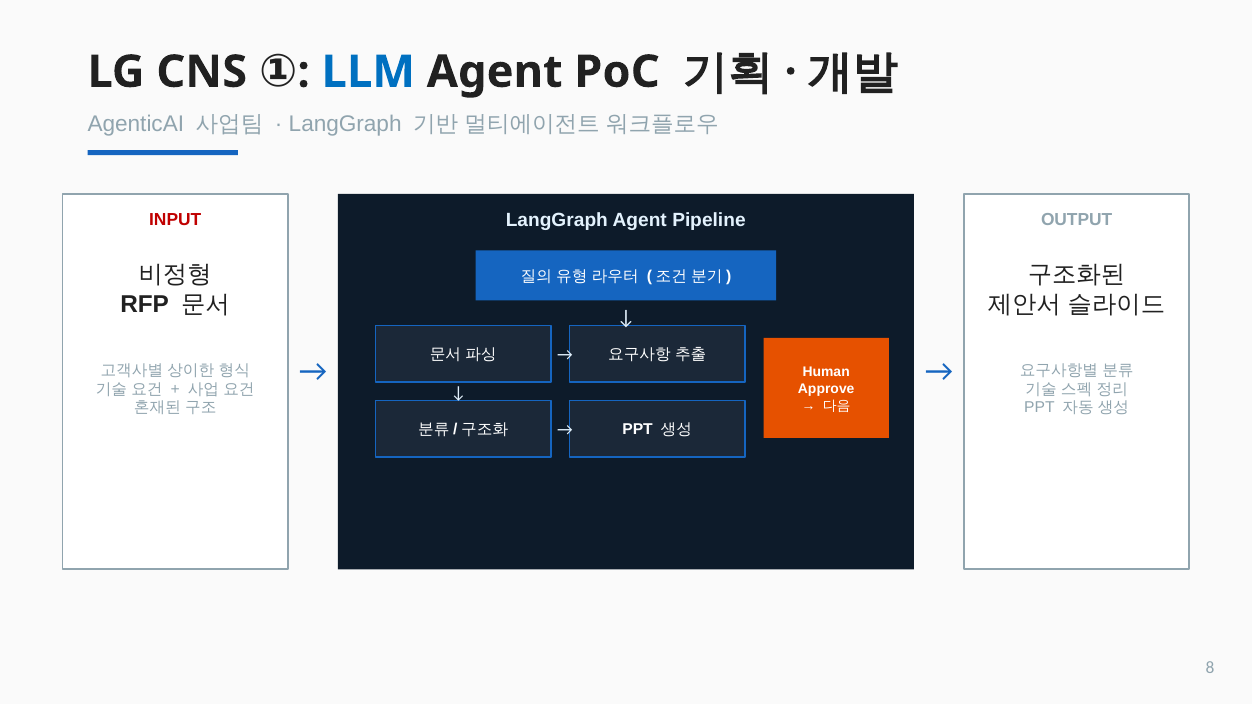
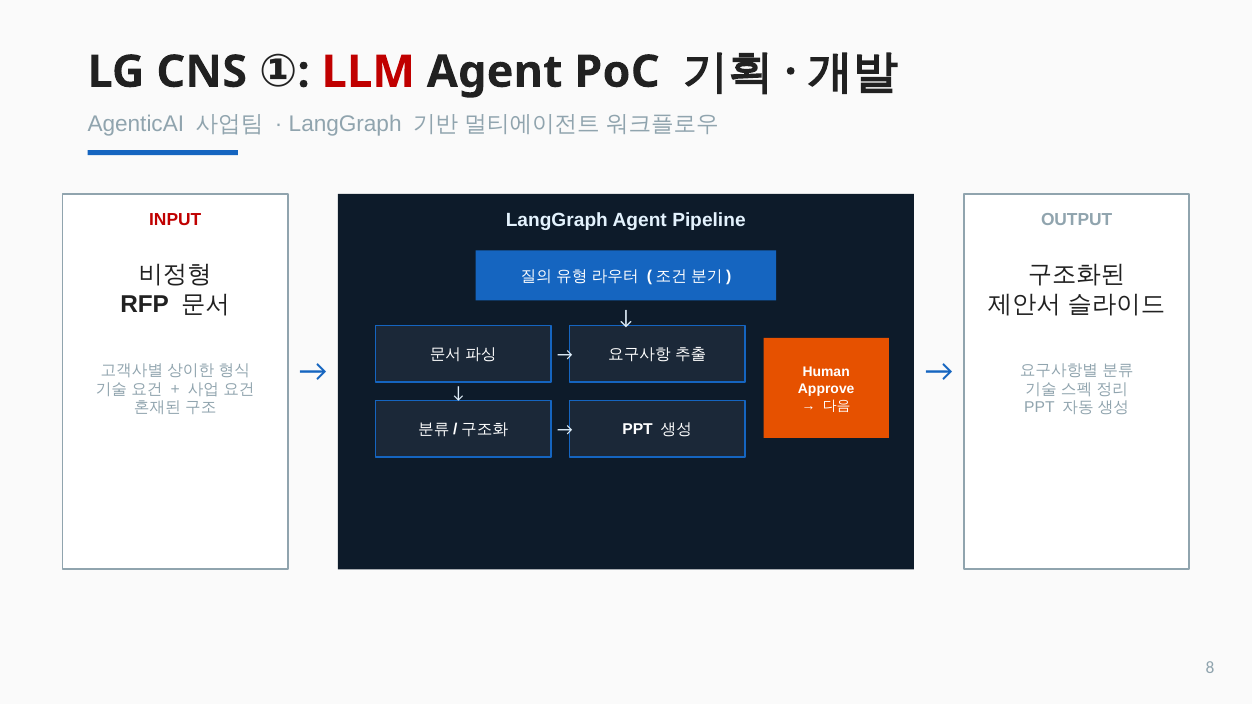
LLM colour: blue -> red (368, 72)
